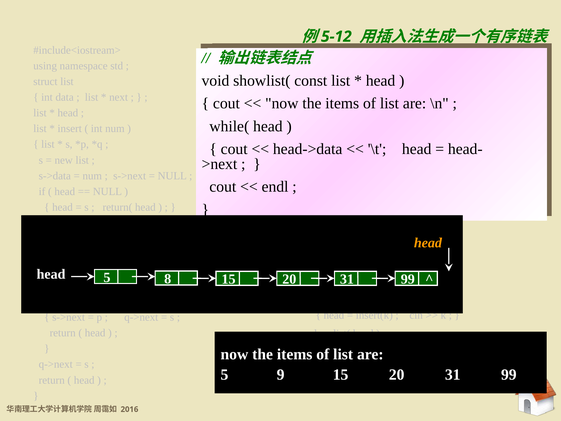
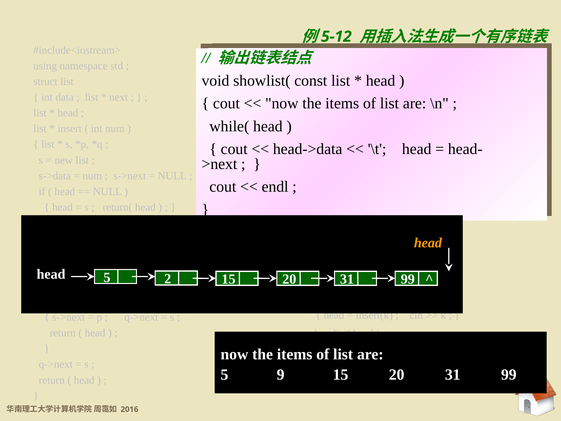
8: 8 -> 2 (168, 279)
